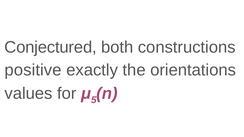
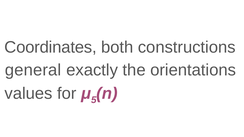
Conjectured: Conjectured -> Coordinates (51, 47)
positive: positive -> general (33, 70)
